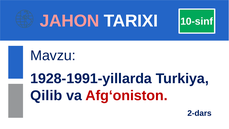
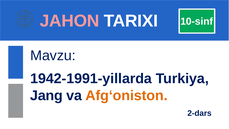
1928-1991-yillarda: 1928-1991-yillarda -> 1942-1991-yillarda (91, 78)
Qilib: Qilib -> Jang (46, 95)
Afg‘oniston colour: red -> orange (126, 95)
